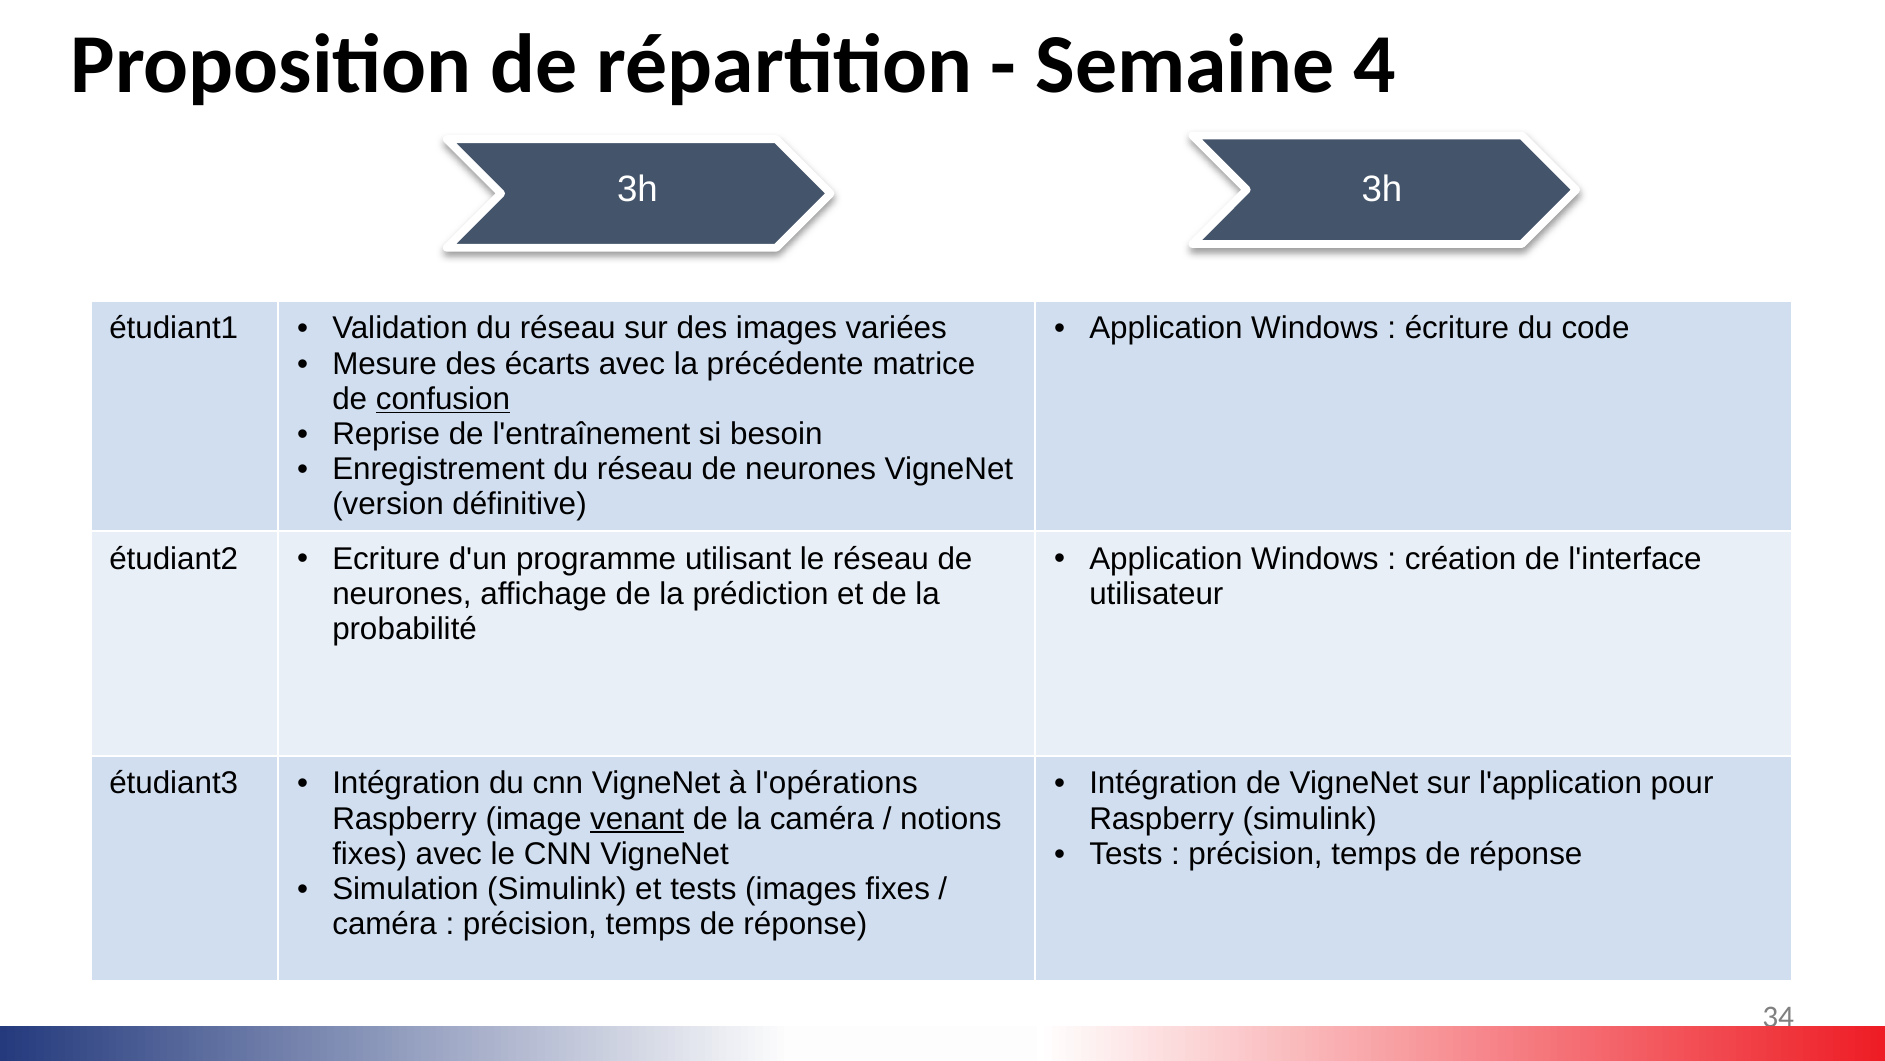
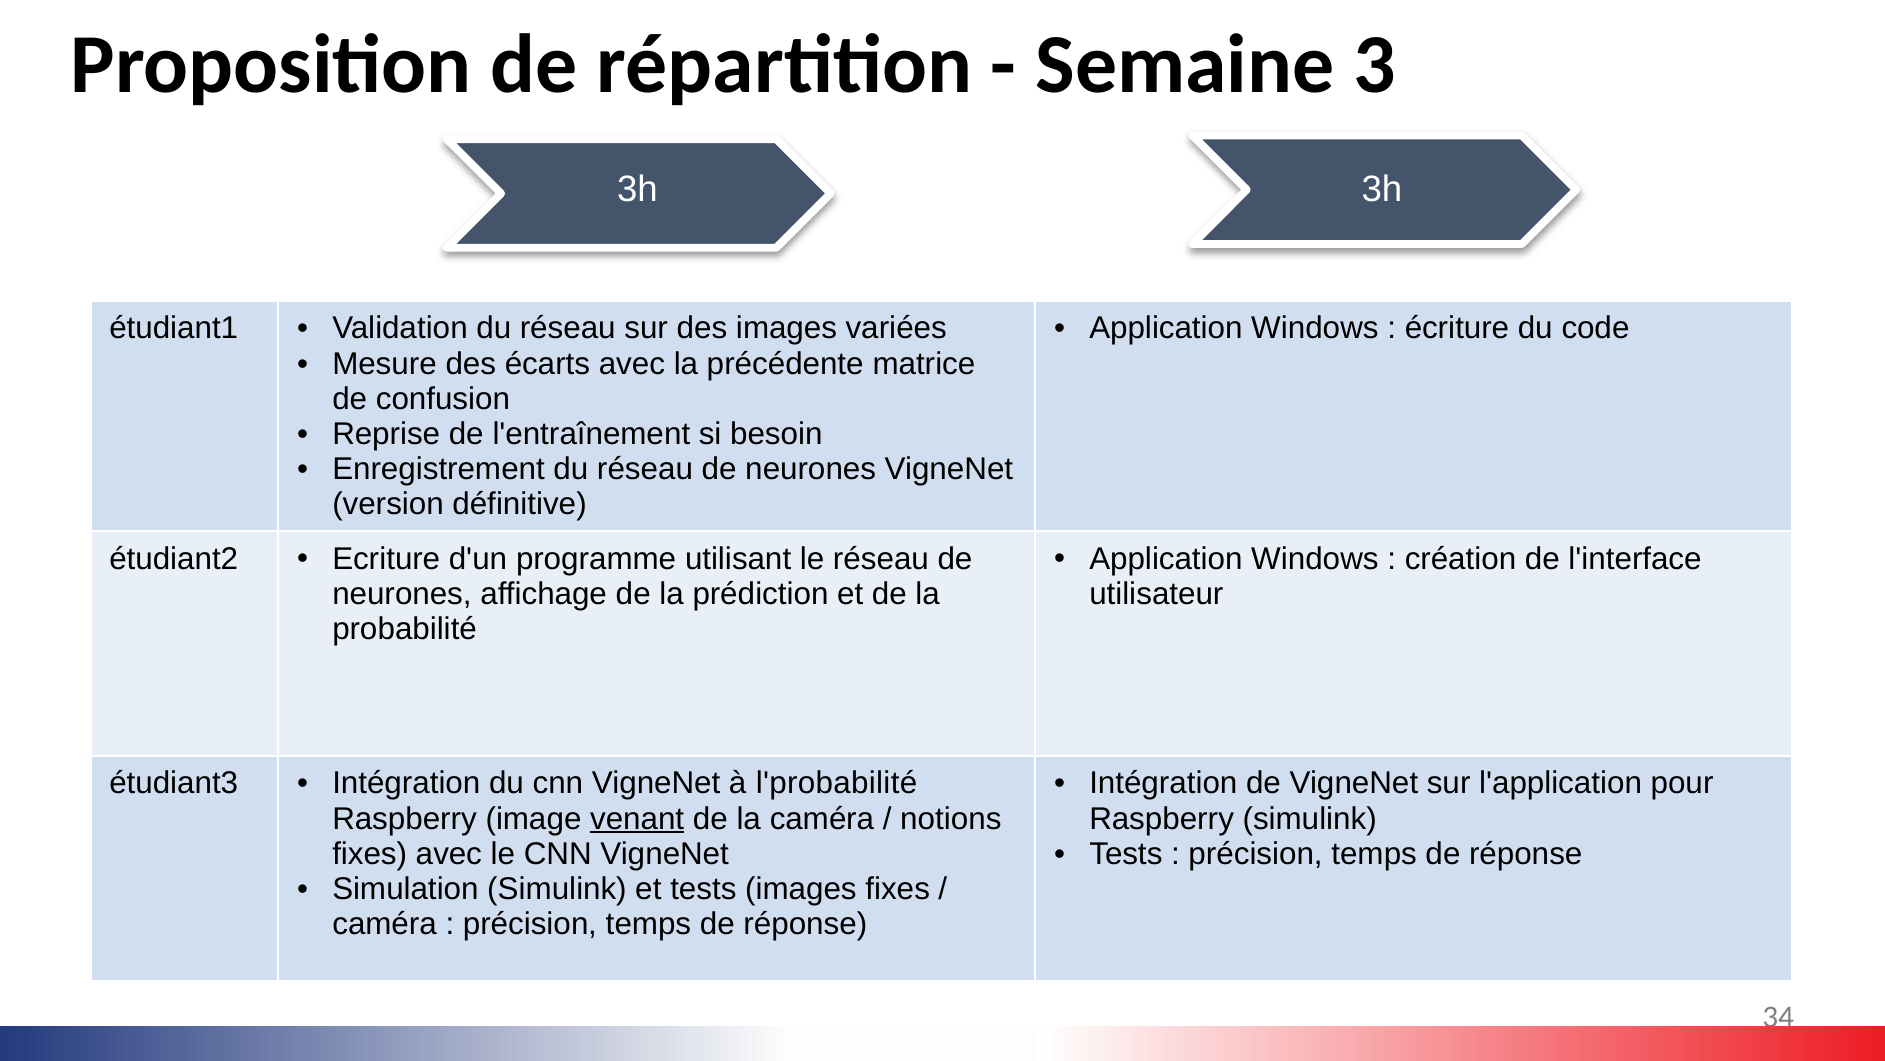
4: 4 -> 3 (1375, 65)
confusion underline: present -> none (443, 399)
l'opérations: l'opérations -> l'probabilité (836, 783)
